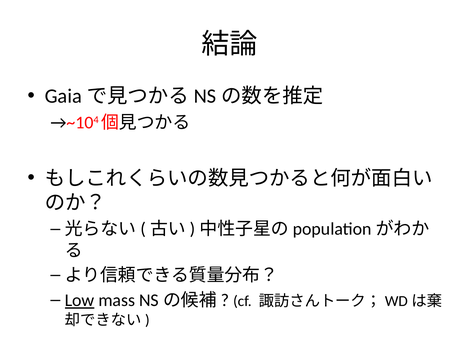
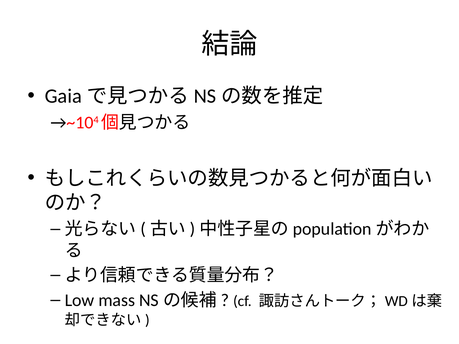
Low underline: present -> none (80, 301)
